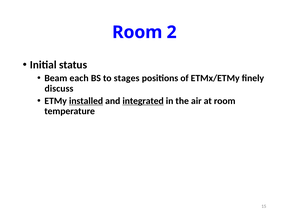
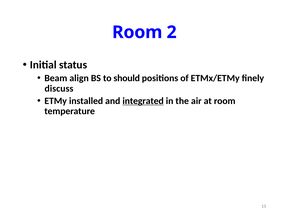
each: each -> align (79, 78)
stages: stages -> should (127, 78)
installed underline: present -> none (86, 101)
